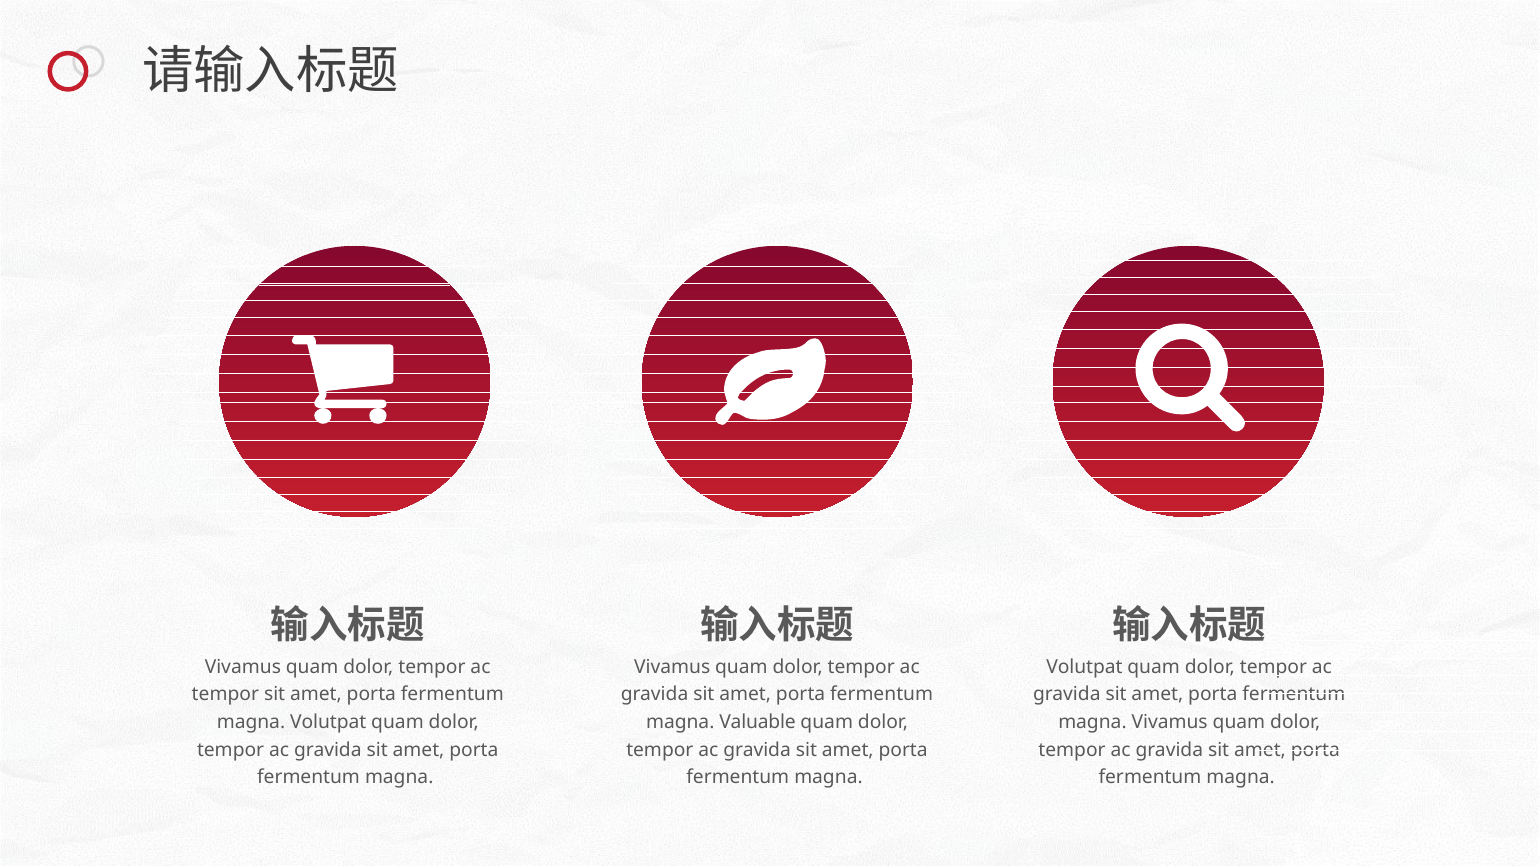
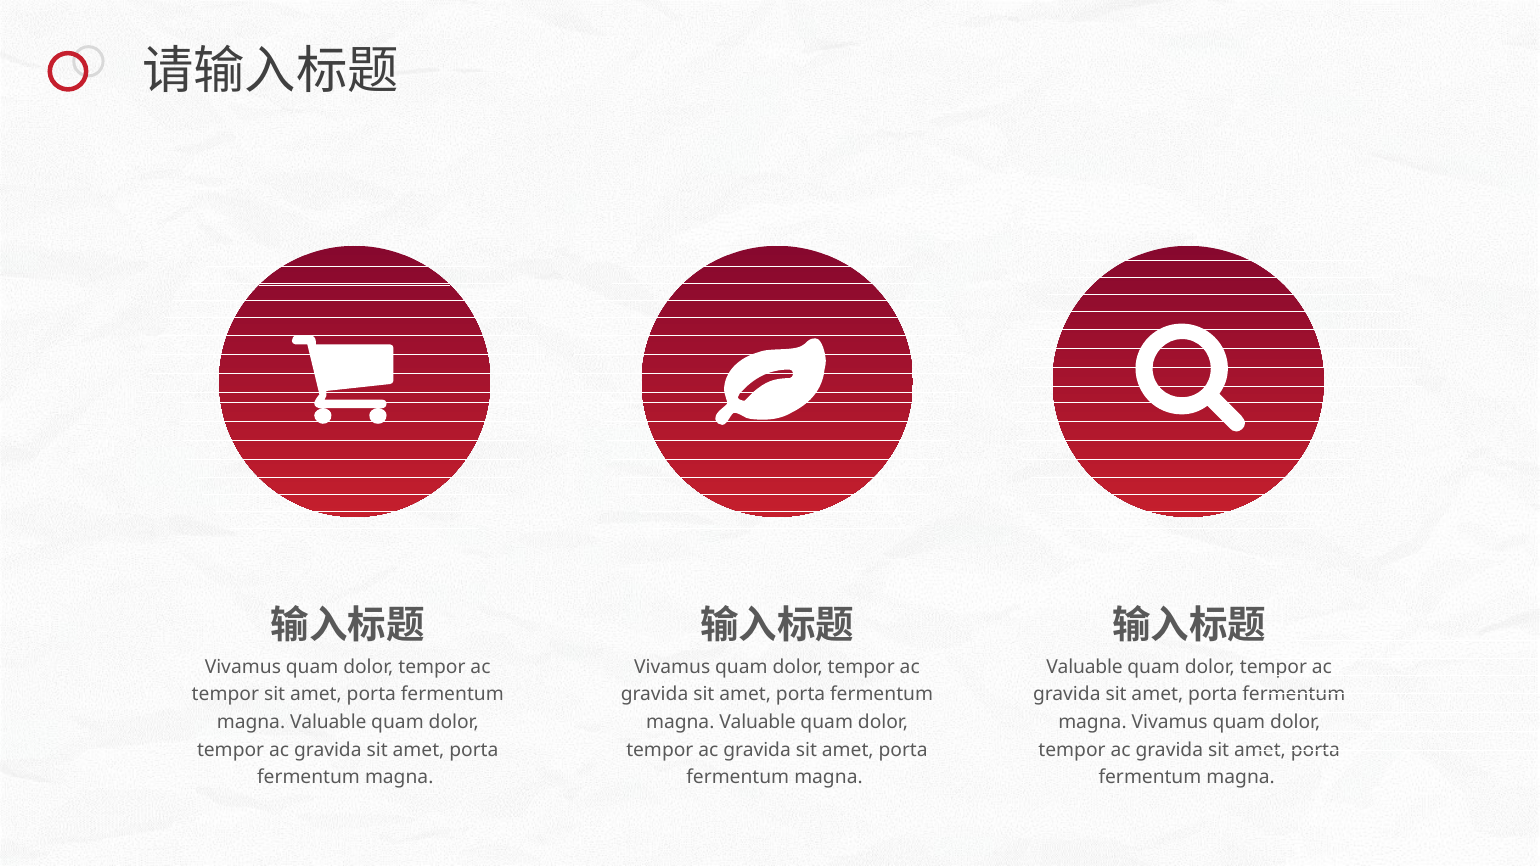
Volutpat: Volutpat -> Valuable (1084, 667)
Volutpat: Volutpat -> Valuable (328, 722)
